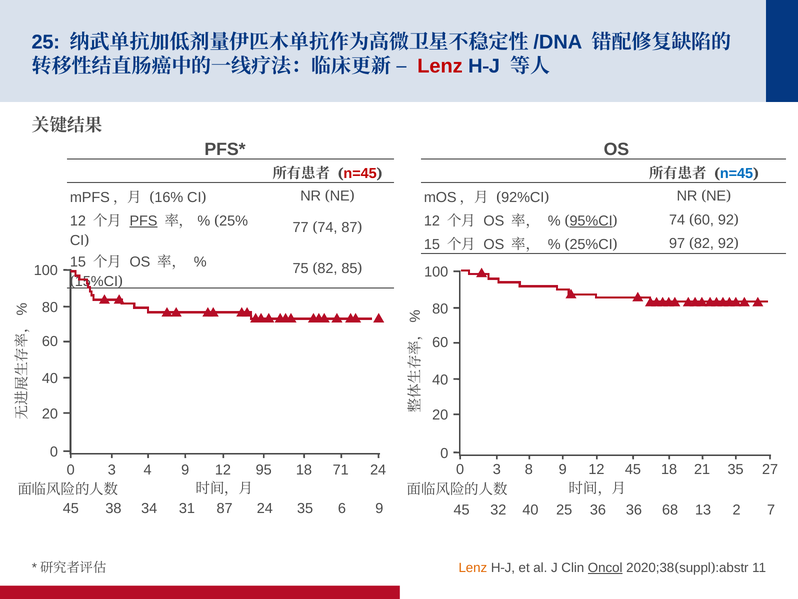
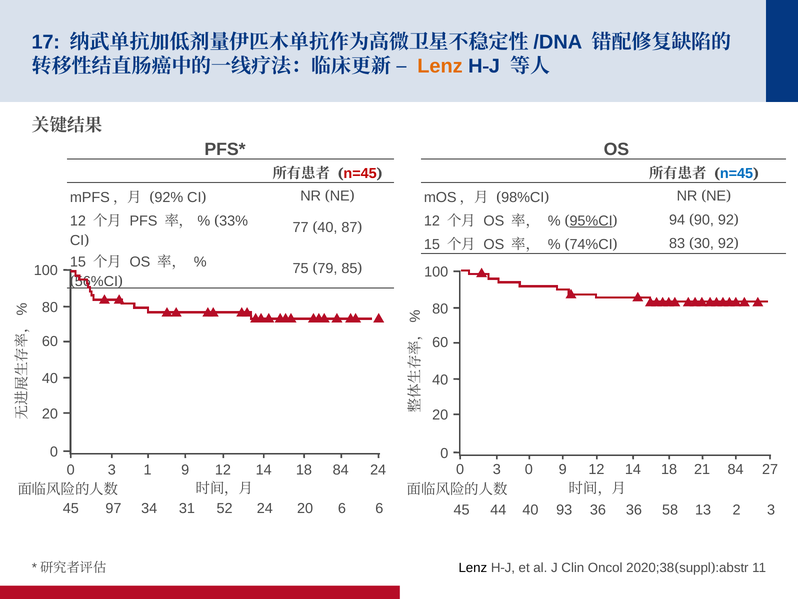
25: 25 -> 17 (46, 42)
Lenz colour: red -> orange (440, 66)
16%: 16% -> 92% (169, 197)
92%CI: 92%CI -> 98%CI (523, 197)
PFS underline: present -> none (143, 221)
25%: 25% -> 33% (234, 221)
74: 74 -> 94 (677, 220)
60: 60 -> 90 (704, 220)
74: 74 -> 40 (327, 227)
25%CI: 25%CI -> 74%CI (591, 244)
97: 97 -> 83 (677, 243)
82: 82 -> 30 (704, 243)
82: 82 -> 79 (327, 268)
15%CI: 15%CI -> 56%CI (96, 281)
3 8: 8 -> 0 (529, 469)
45: 45 -> 14 (633, 469)
21 35: 35 -> 84 (736, 469)
4: 4 -> 1 (148, 470)
95: 95 -> 14 (264, 470)
18 71: 71 -> 84 (341, 470)
38: 38 -> 97 (113, 508)
31 87: 87 -> 52 (225, 508)
24 35: 35 -> 20 (305, 508)
6 9: 9 -> 6 (379, 508)
32: 32 -> 44 (498, 509)
40 25: 25 -> 93 (564, 509)
68: 68 -> 58 (670, 509)
2 7: 7 -> 3 (771, 509)
Lenz colour: orange -> black (473, 567)
Oncol underline: present -> none (605, 567)
